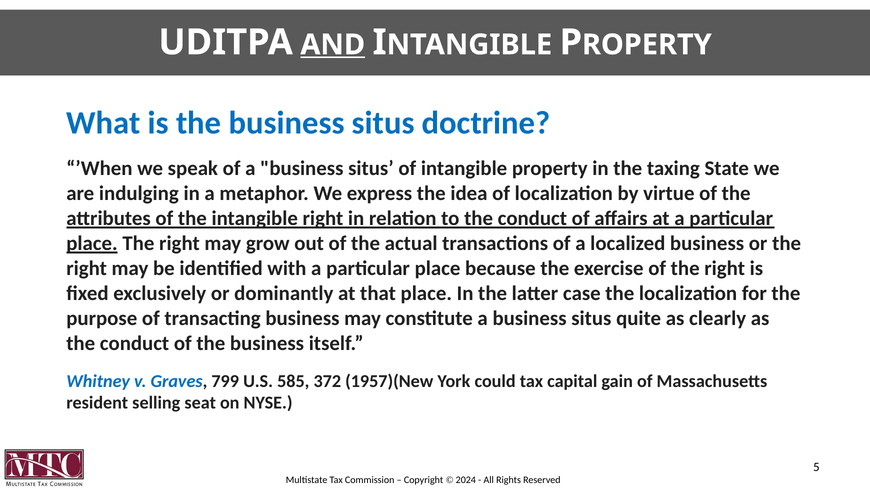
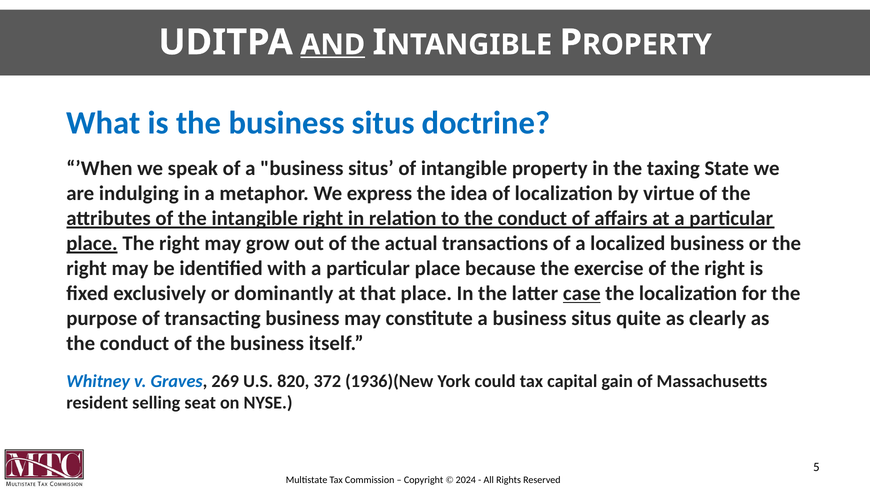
case underline: none -> present (582, 294)
799: 799 -> 269 (225, 381)
585: 585 -> 820 (293, 381)
1957)(New: 1957)(New -> 1936)(New (389, 381)
